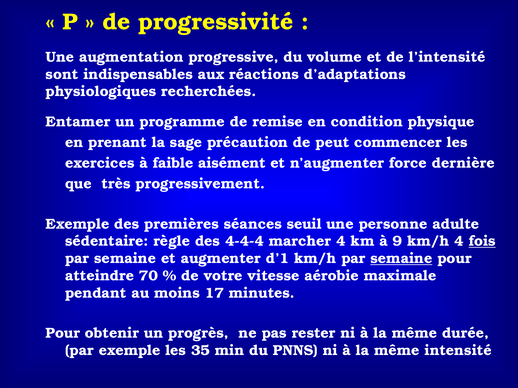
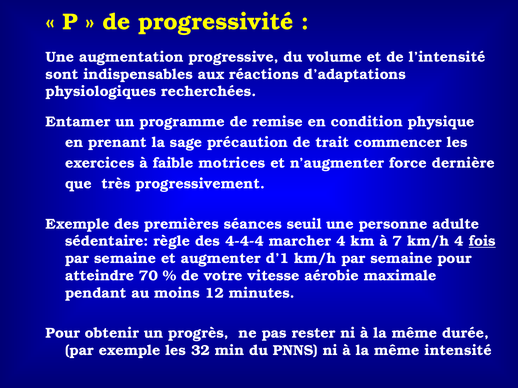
peut: peut -> trait (332, 142)
aisément: aisément -> motrices (232, 163)
9: 9 -> 7 (397, 242)
semaine underline: present -> none (401, 259)
17: 17 -> 12 (214, 293)
35: 35 -> 32 (201, 351)
